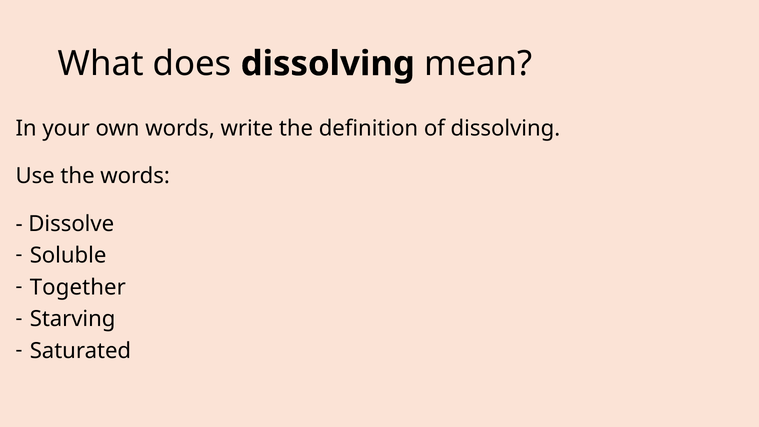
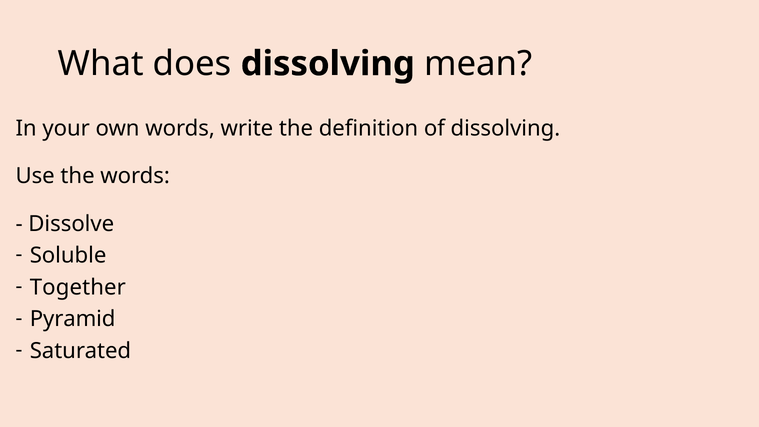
Starving: Starving -> Pyramid (73, 319)
